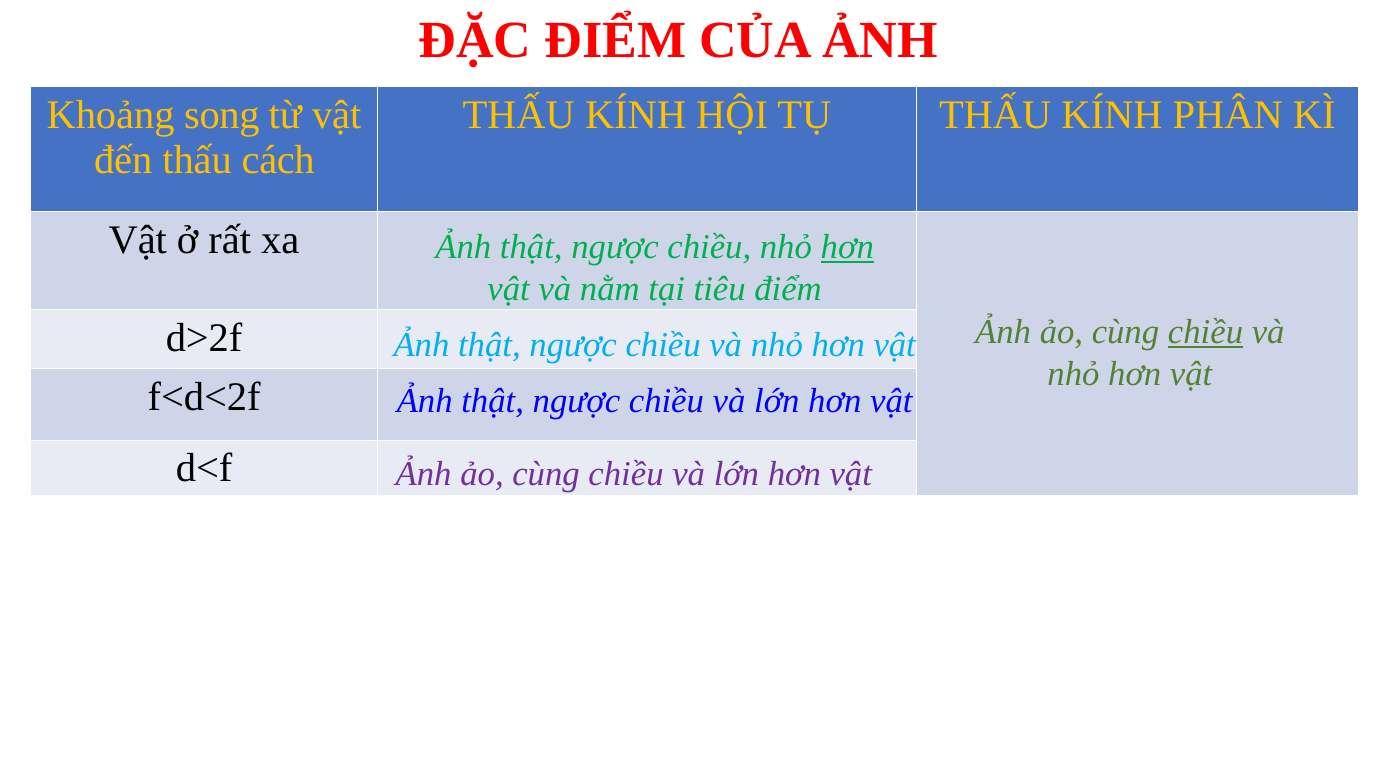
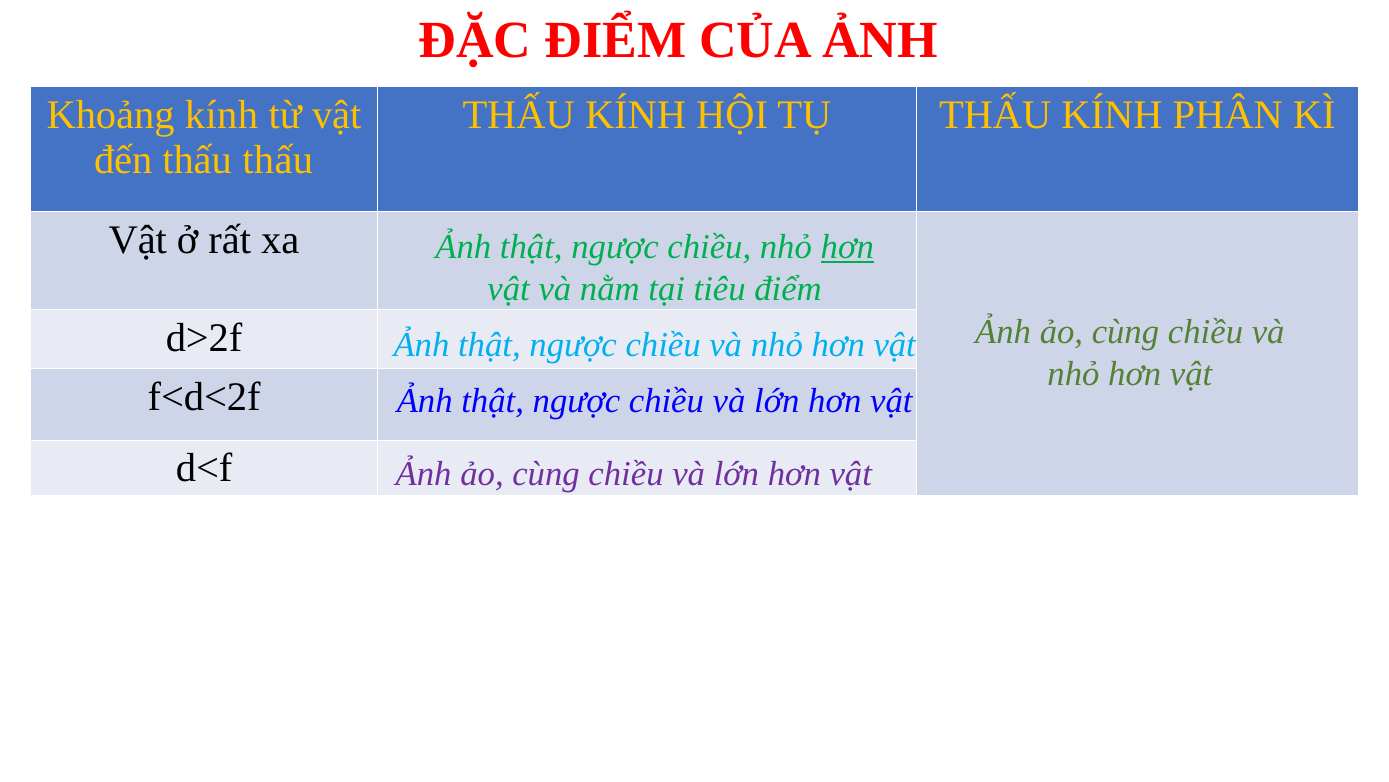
Khoảng song: song -> kính (221, 115)
đến thấu cách: cách -> thấu (278, 160)
chiều underline: present -> none (1206, 332)
